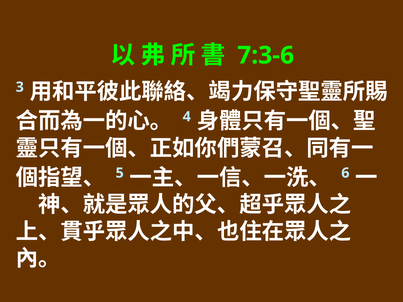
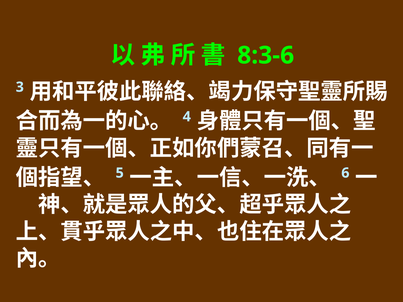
7:3-6: 7:3-6 -> 8:3-6 (266, 55)
